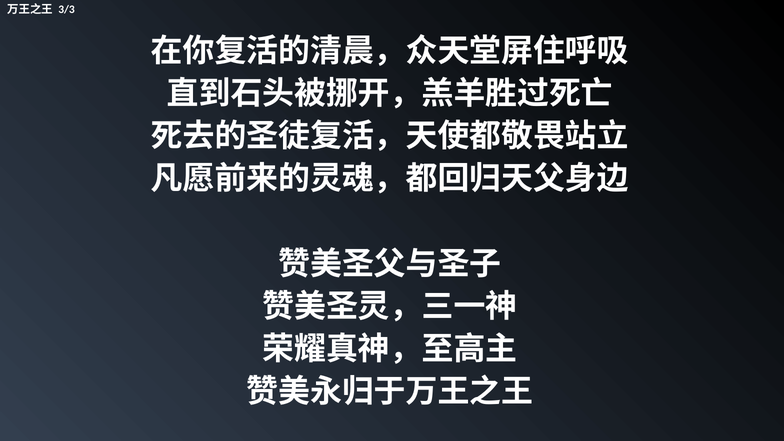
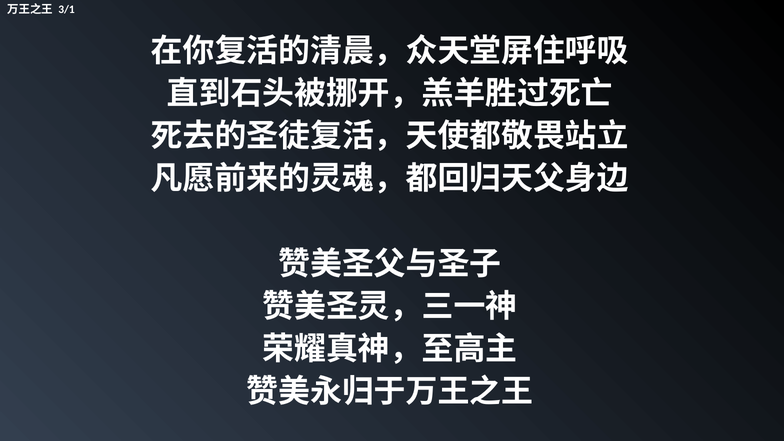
3/3: 3/3 -> 3/1 (66, 10)
